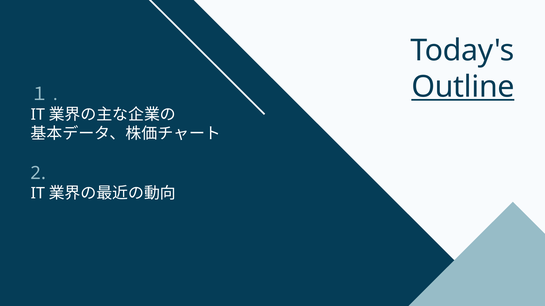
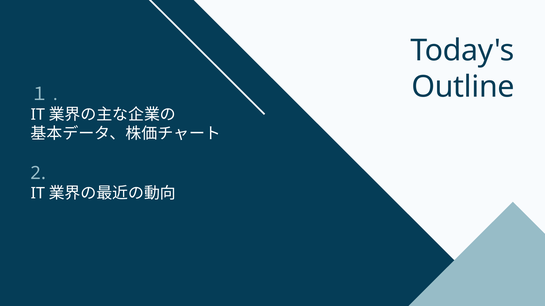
Outline underline: present -> none (463, 87)
